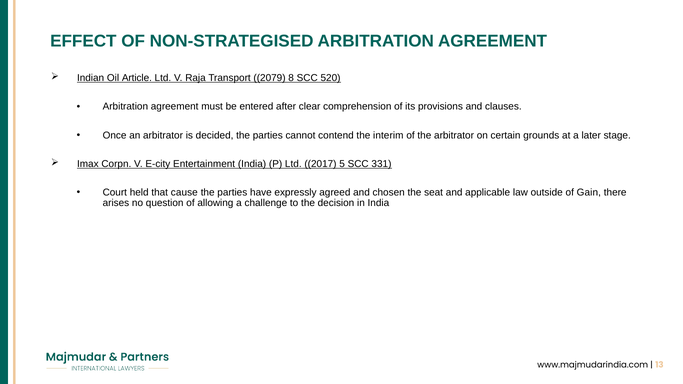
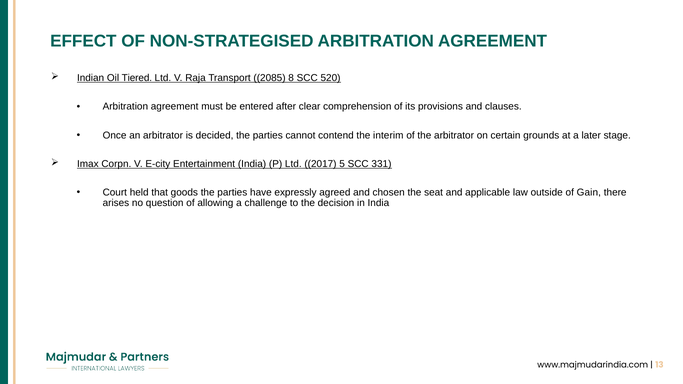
Article: Article -> Tiered (137, 78)
2079: 2079 -> 2085 (270, 78)
cause: cause -> goods (184, 193)
